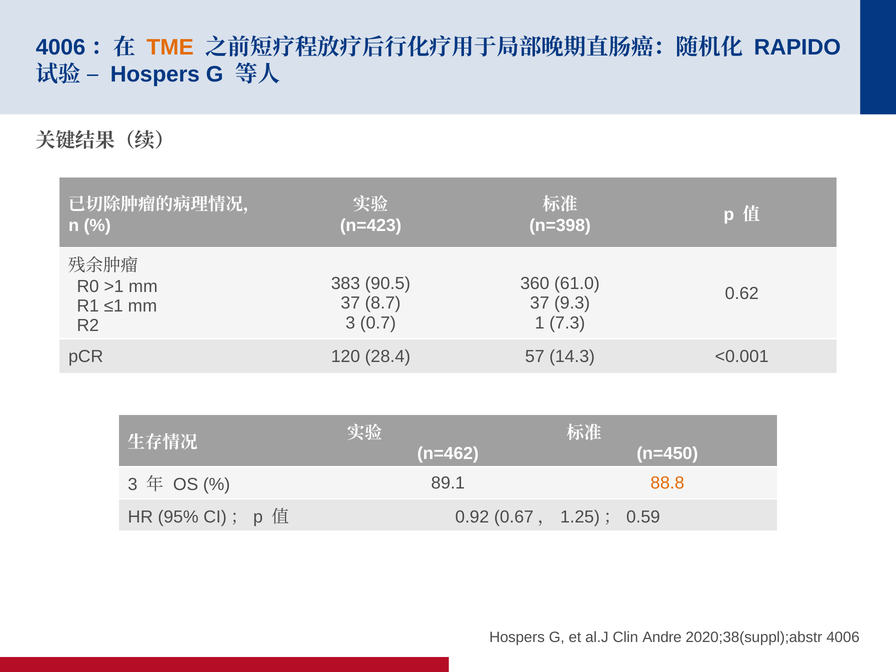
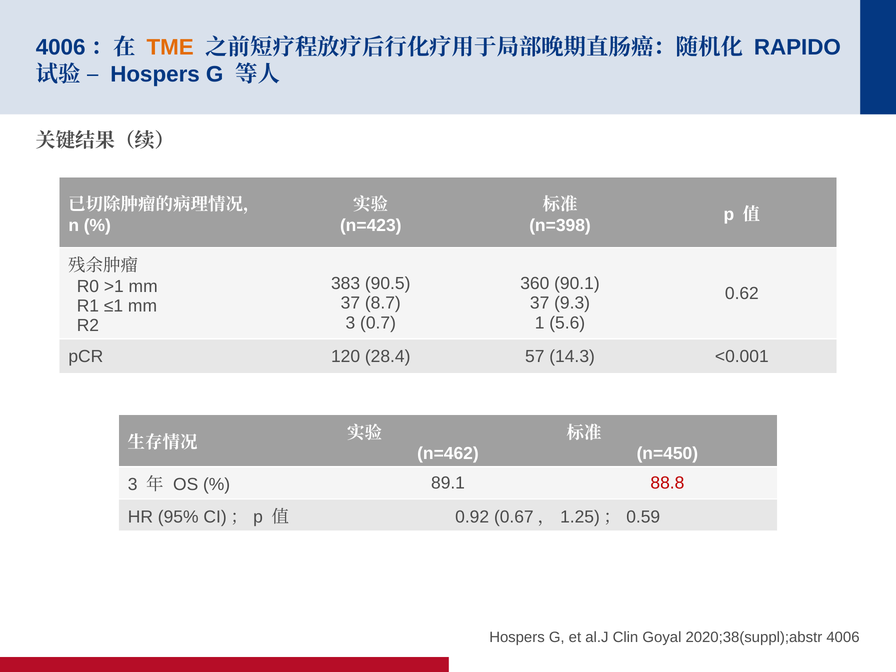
61.0: 61.0 -> 90.1 (577, 284)
7.3: 7.3 -> 5.6 (567, 323)
88.8 colour: orange -> red (667, 483)
Andre: Andre -> Goyal (662, 637)
